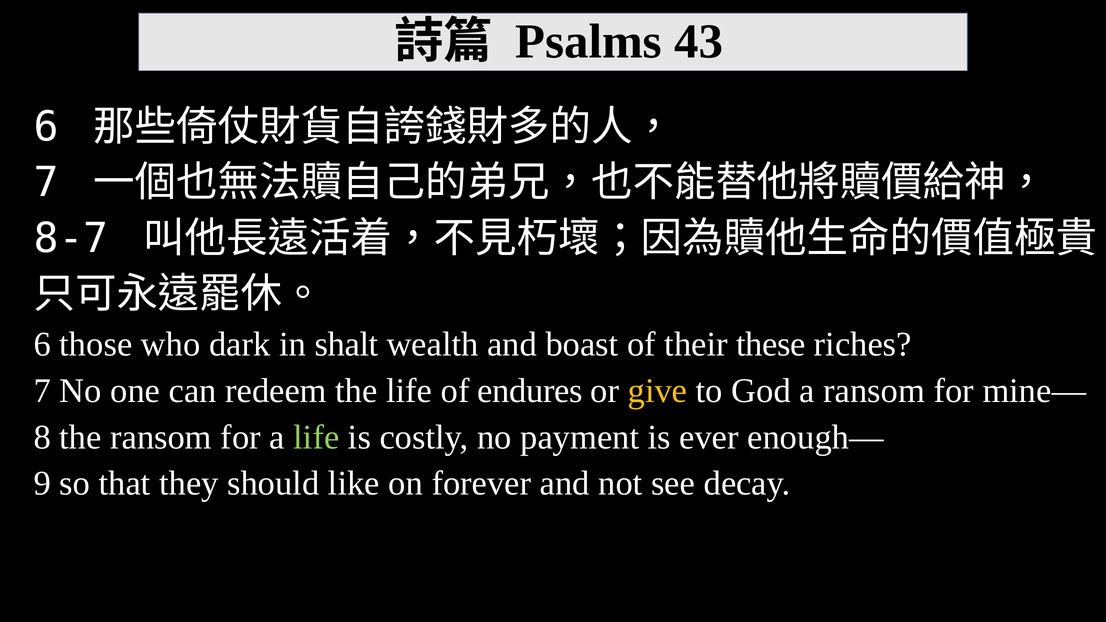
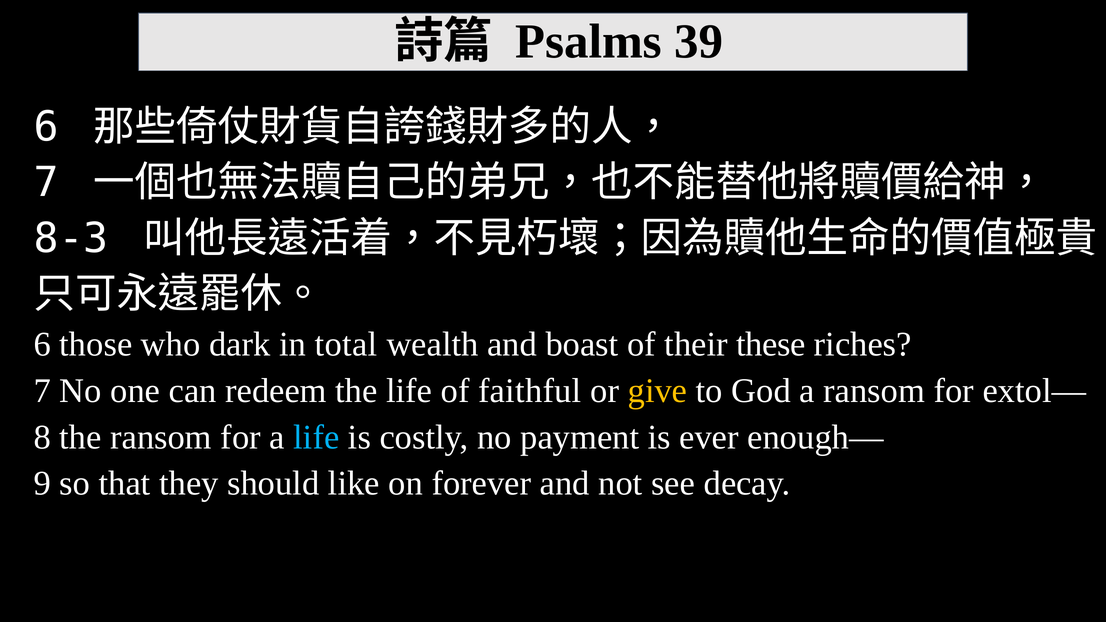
43: 43 -> 39 (699, 42)
8-7: 8-7 -> 8-3 (71, 239)
shalt: shalt -> total (346, 344)
endures: endures -> faithful (530, 391)
mine—: mine— -> extol— (1034, 391)
life colour: light green -> light blue (316, 437)
